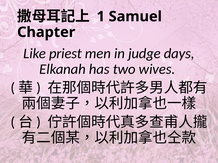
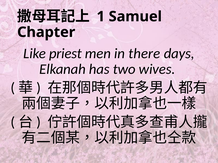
judge: judge -> there (144, 54)
